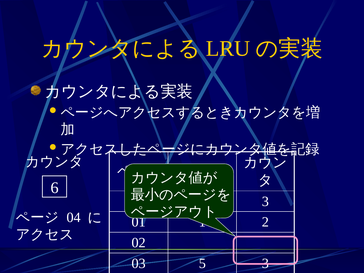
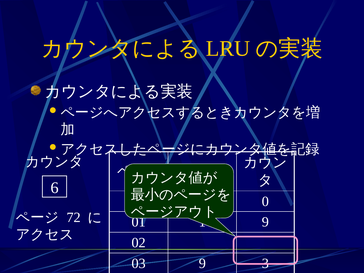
3: 3 -> 0 (265, 201)
04: 04 -> 72 (74, 218)
2: 2 -> 9 (265, 222)
03 5: 5 -> 9 (202, 263)
